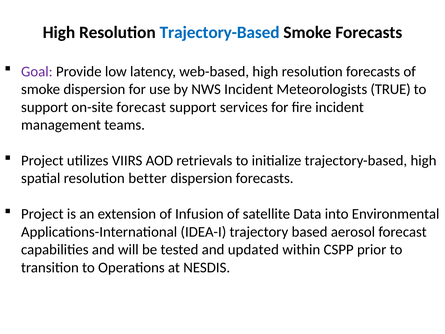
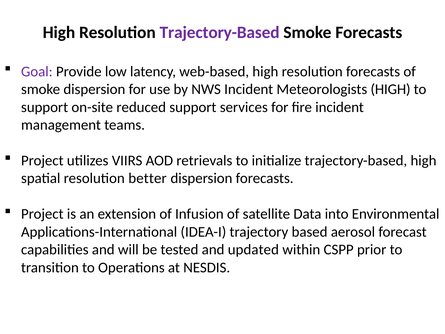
Trajectory-Based colour: blue -> purple (220, 32)
Meteorologists TRUE: TRUE -> HIGH (391, 89)
on-site forecast: forecast -> reduced (141, 107)
